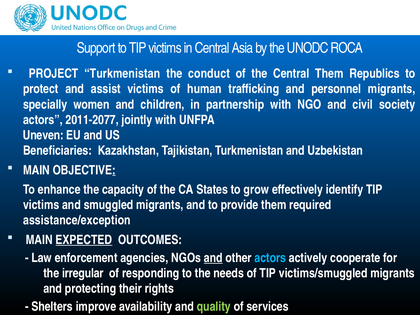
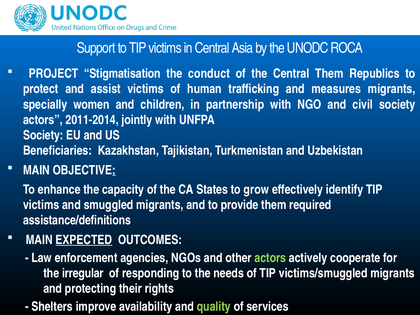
PROJECT Turkmenistan: Turkmenistan -> Stigmatisation (122, 74)
personnel: personnel -> measures (336, 89)
2011-2077: 2011-2077 -> 2011-2014 (92, 120)
Uneven: Uneven -> Society (43, 135)
assistance/exception: assistance/exception -> assistance/definitions (77, 220)
and underline: present -> none (213, 258)
actors colour: light blue -> light green (270, 258)
